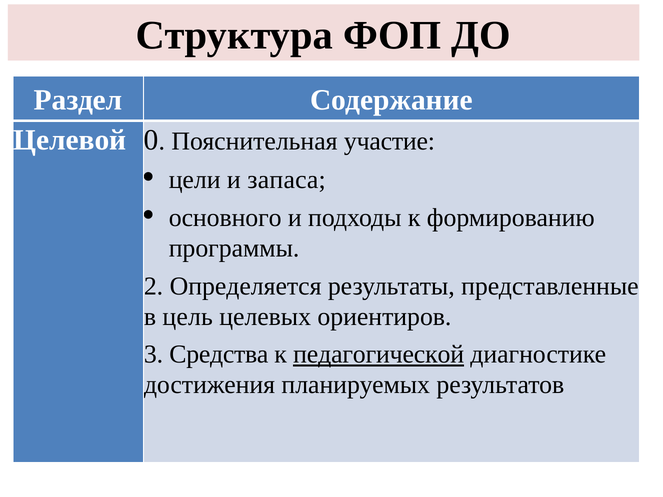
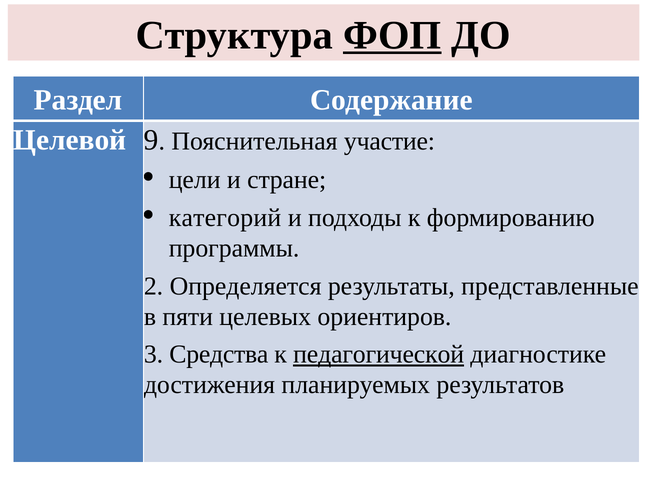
ФОП underline: none -> present (392, 35)
0: 0 -> 9 (151, 140)
запаса: запаса -> стране (287, 180)
основного: основного -> категорий (225, 218)
цель: цель -> пяти (188, 317)
